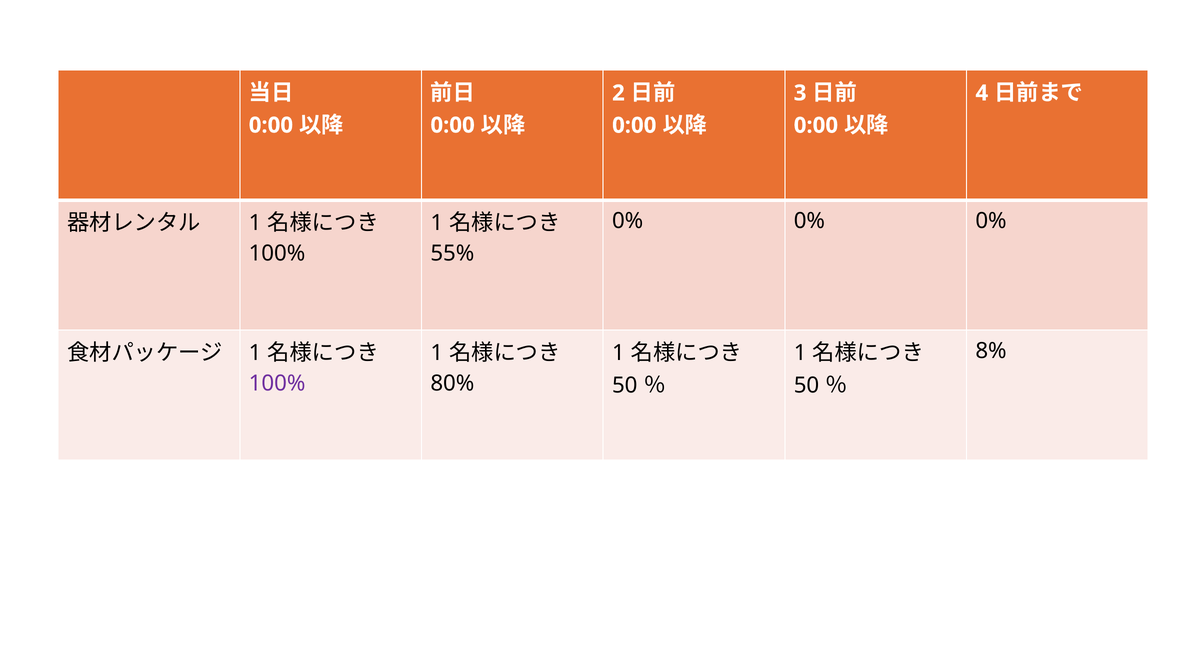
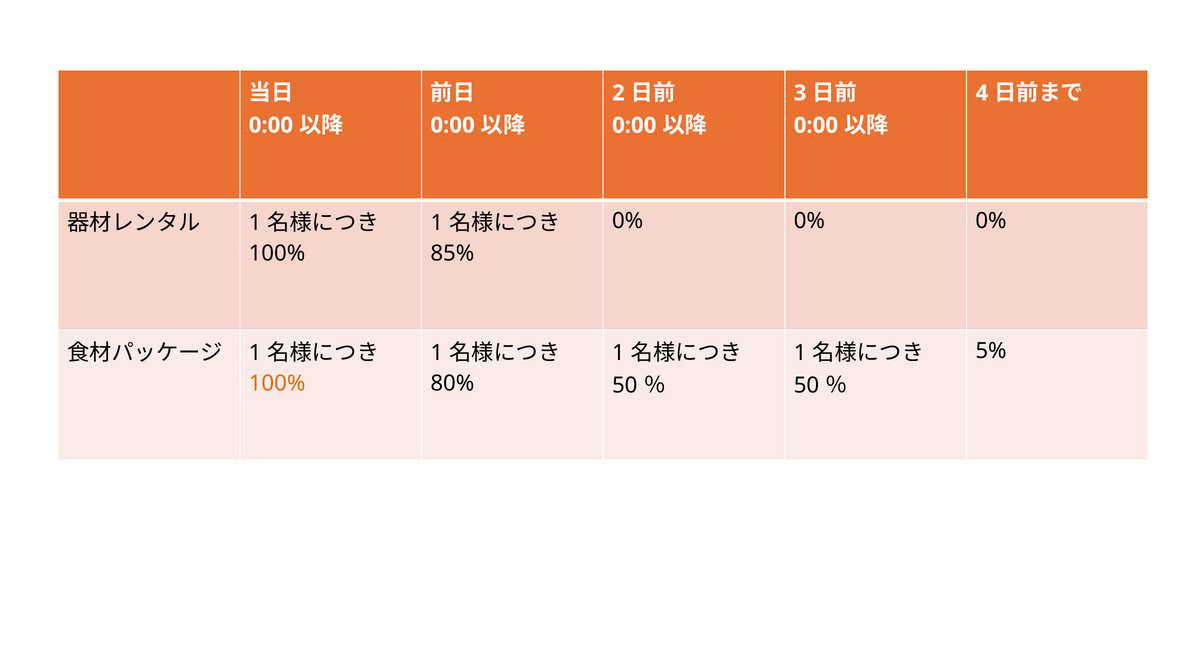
55%: 55% -> 85% (452, 253)
8%: 8% -> 5% (991, 351)
100% colour: purple -> orange (277, 383)
